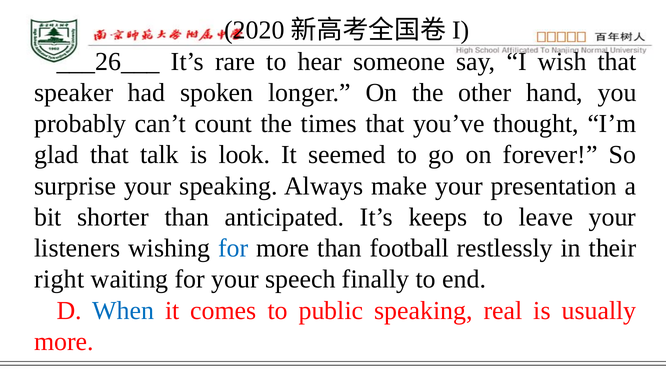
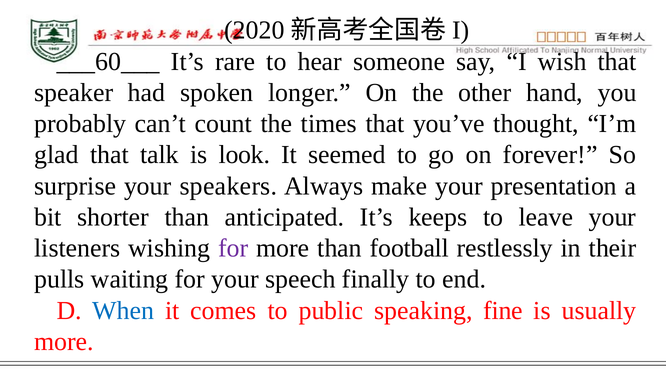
___26___: ___26___ -> ___60___ (108, 61)
your speaking: speaking -> speakers (228, 186)
for colour: blue -> purple (233, 248)
right: right -> pulls (59, 279)
real: real -> fine (503, 310)
